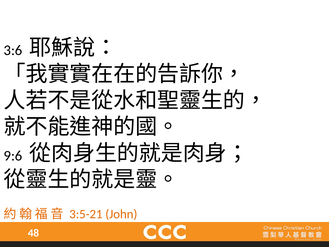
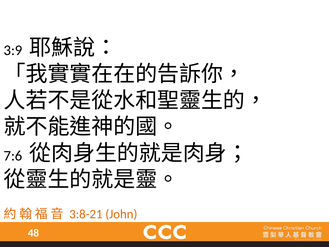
3:6: 3:6 -> 3:9 (13, 50)
9:6: 9:6 -> 7:6 (13, 156)
3:5-21: 3:5-21 -> 3:8-21 (86, 214)
